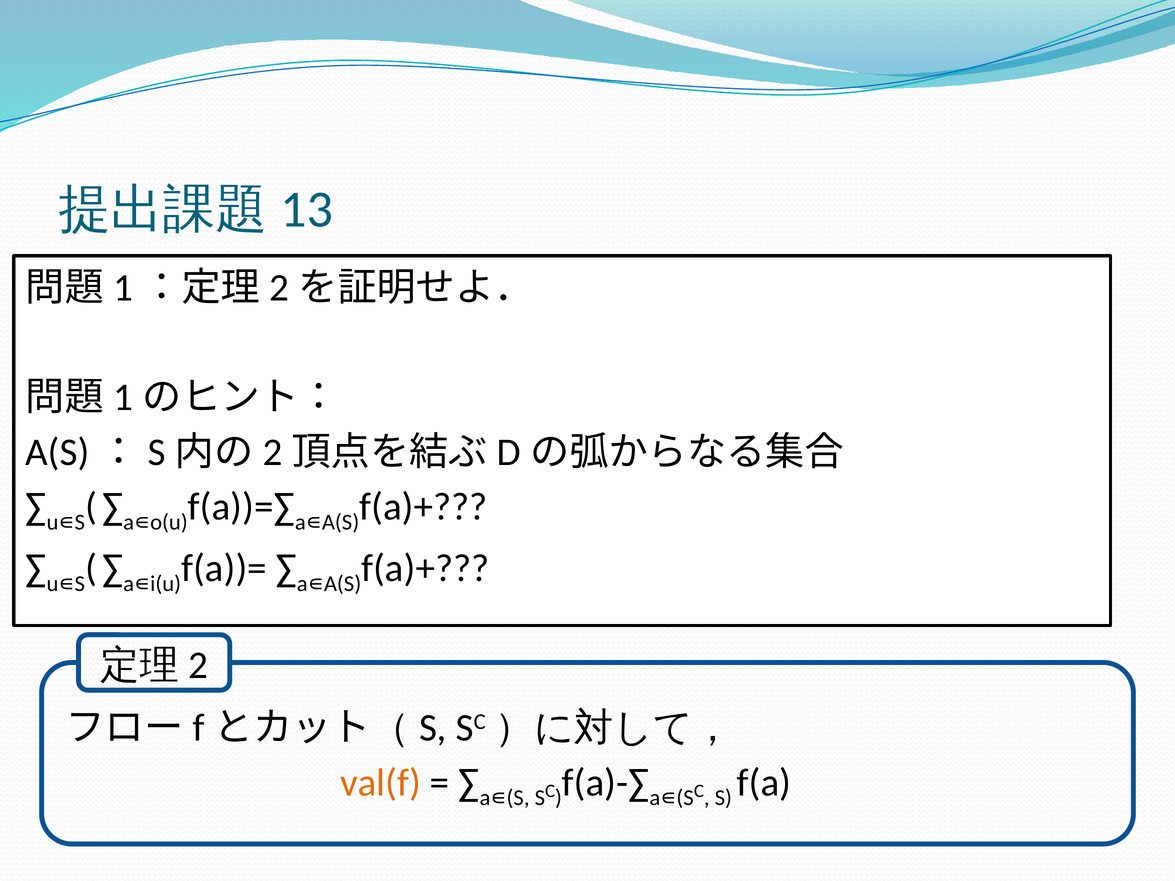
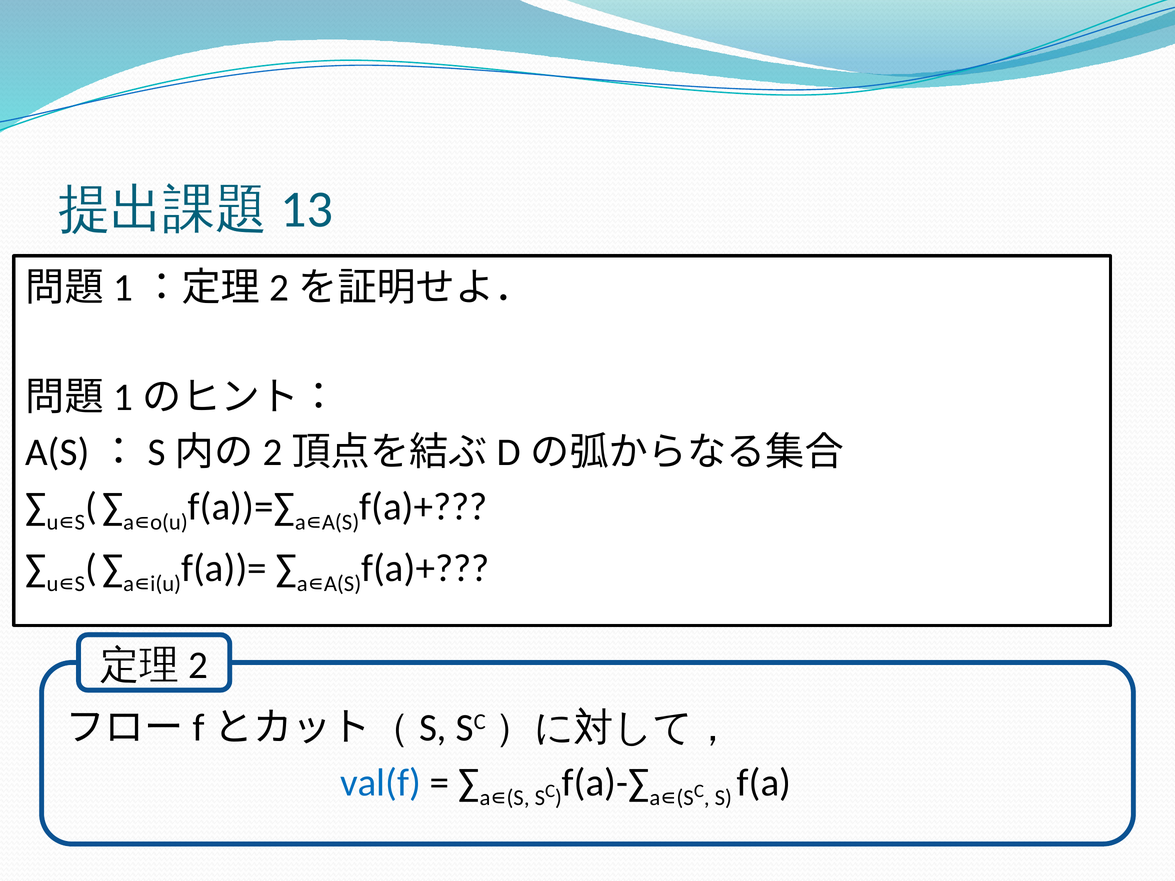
val(f colour: orange -> blue (381, 783)
